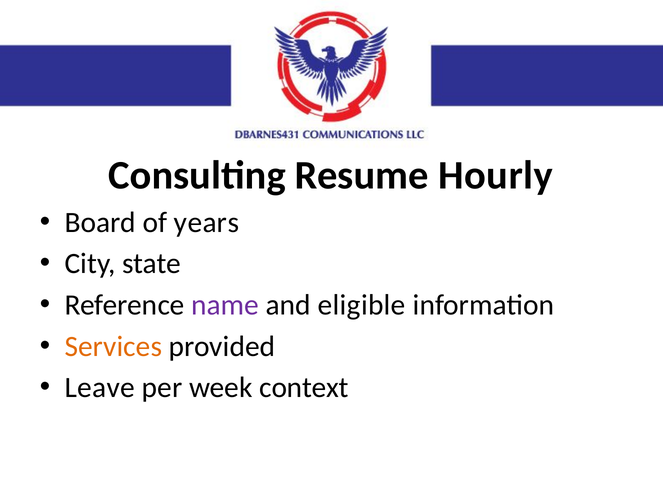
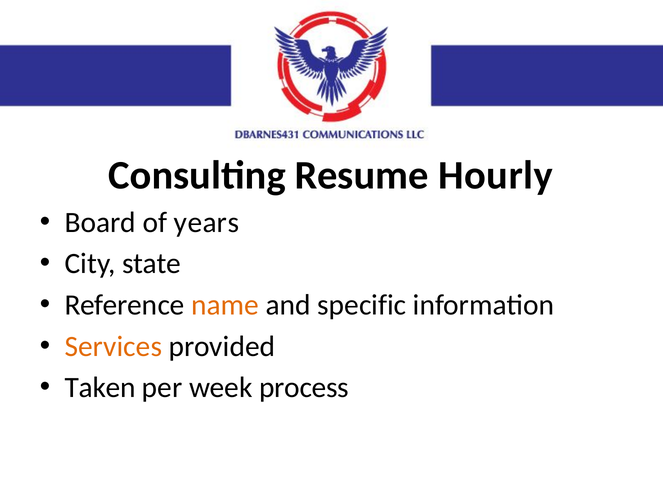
name colour: purple -> orange (225, 305)
eligible: eligible -> specific (362, 305)
Leave: Leave -> Taken (100, 388)
context: context -> process (304, 388)
